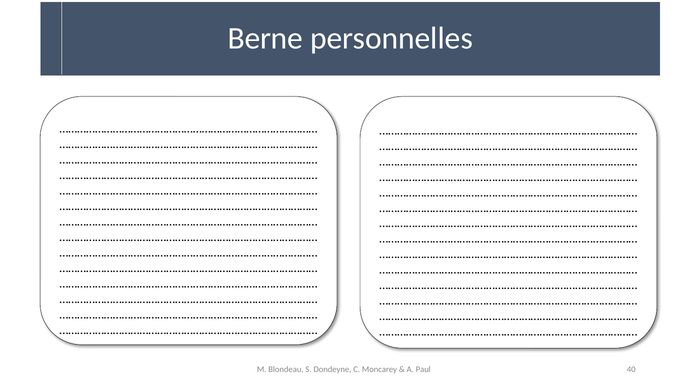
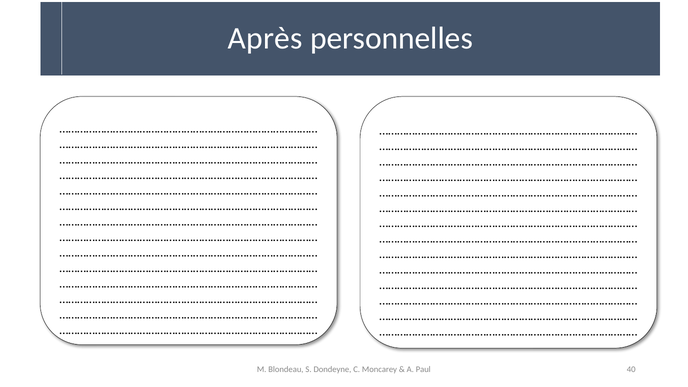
Berne: Berne -> Après (265, 38)
